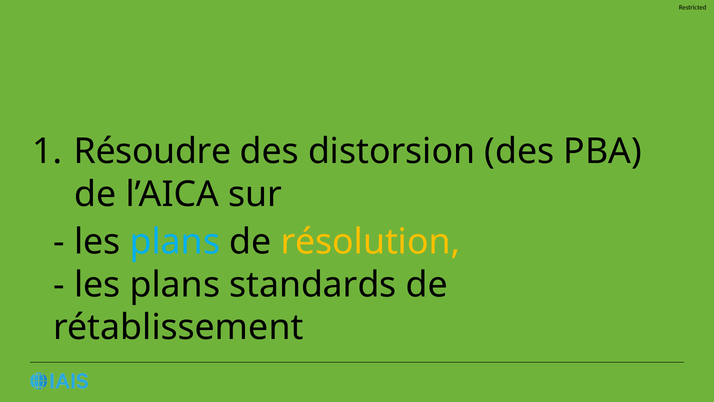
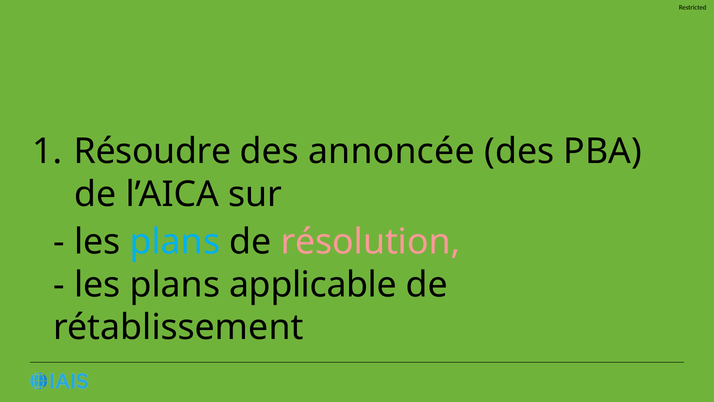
distorsion: distorsion -> annoncée (391, 151)
résolution colour: yellow -> pink (370, 242)
standards: standards -> applicable (313, 284)
